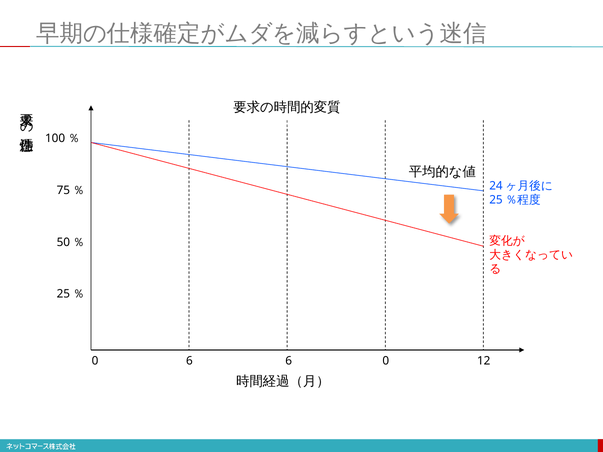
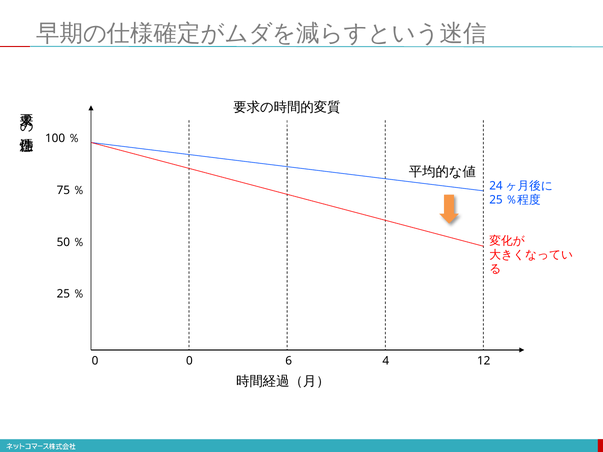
0 6: 6 -> 0 (189, 361)
6 0: 0 -> 4 (386, 361)
